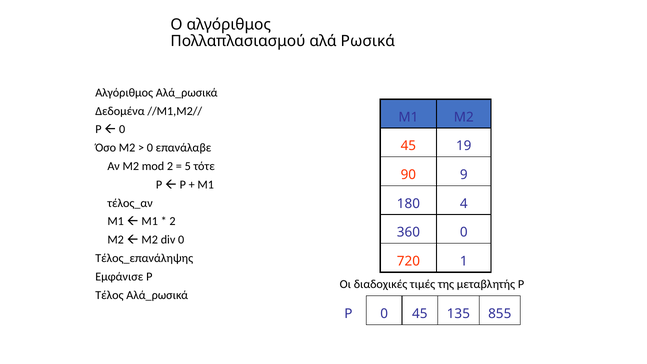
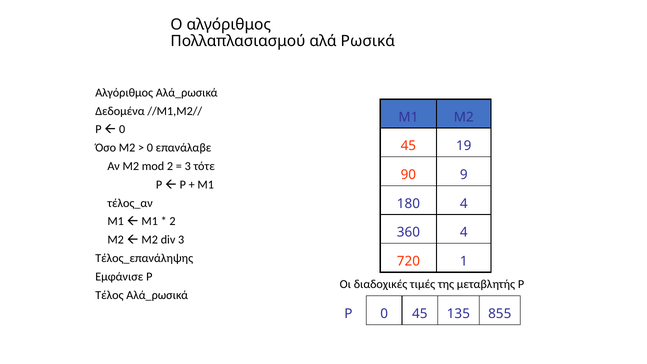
5: 5 -> 3 (188, 166)
360 0: 0 -> 4 (464, 232)
div 0: 0 -> 3 (181, 240)
